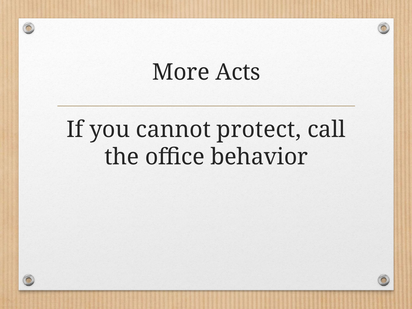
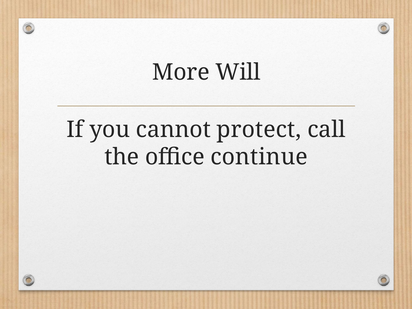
Acts: Acts -> Will (238, 72)
behavior: behavior -> continue (259, 157)
